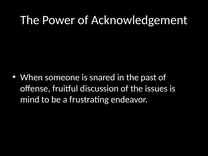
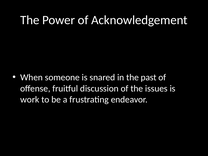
mind: mind -> work (30, 100)
